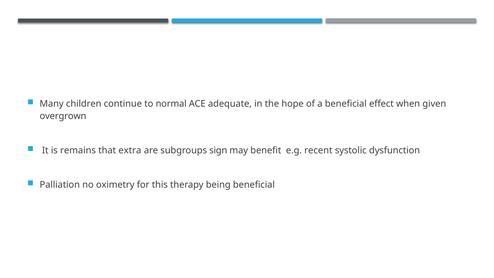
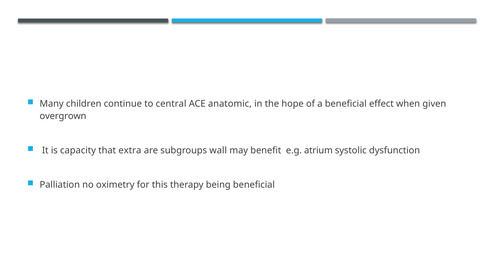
normal: normal -> central (171, 104)
adequate: adequate -> anatomic (230, 104)
remains: remains -> capacity (78, 150)
sign: sign -> wall (218, 150)
recent: recent -> atrium (318, 150)
